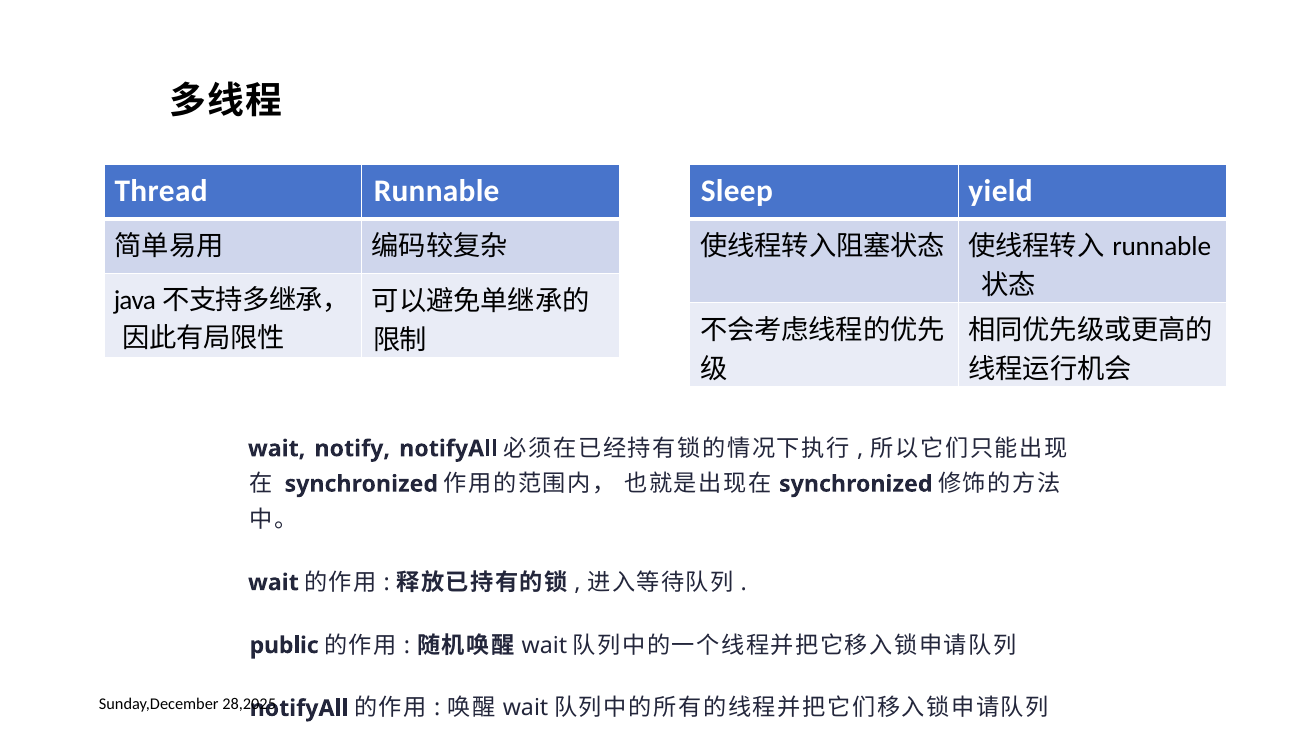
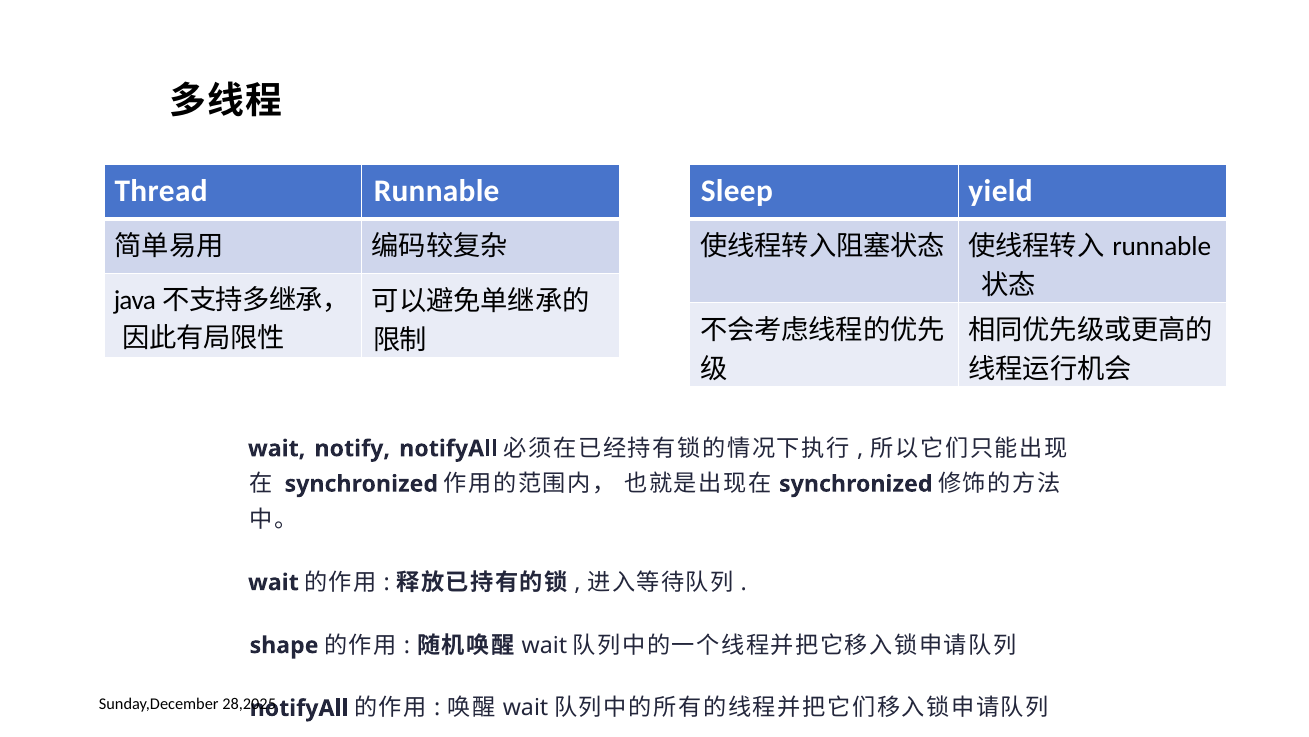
public: public -> shape (284, 645)
